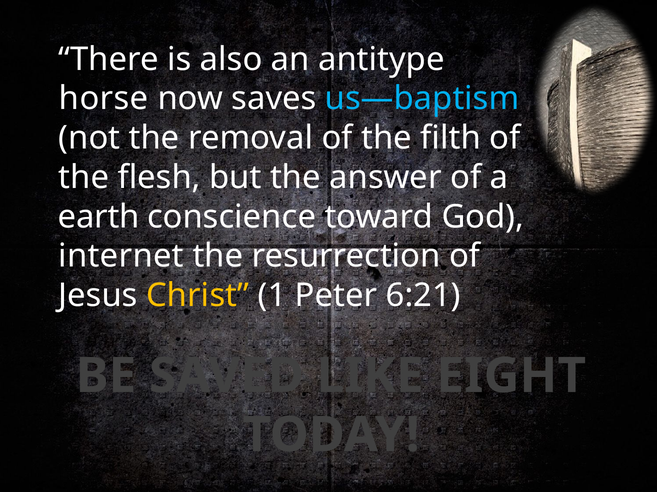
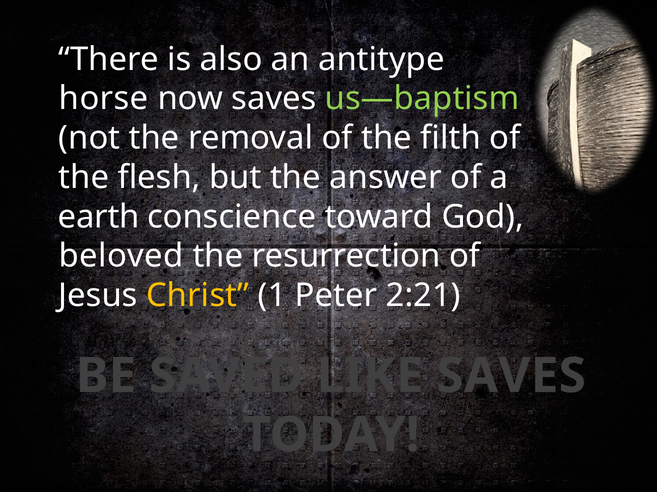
us—baptism colour: light blue -> light green (422, 99)
internet: internet -> beloved (121, 256)
6:21: 6:21 -> 2:21 (423, 296)
LIKE EIGHT: EIGHT -> SAVES (511, 376)
